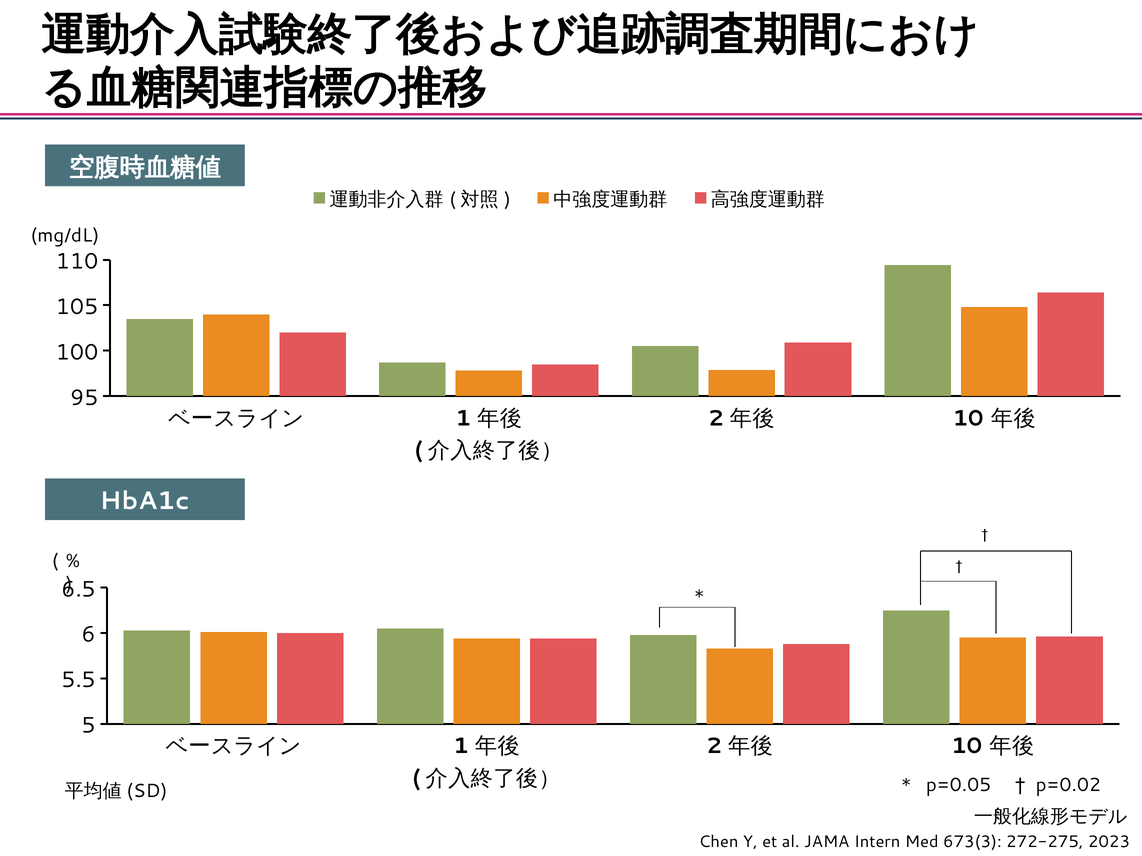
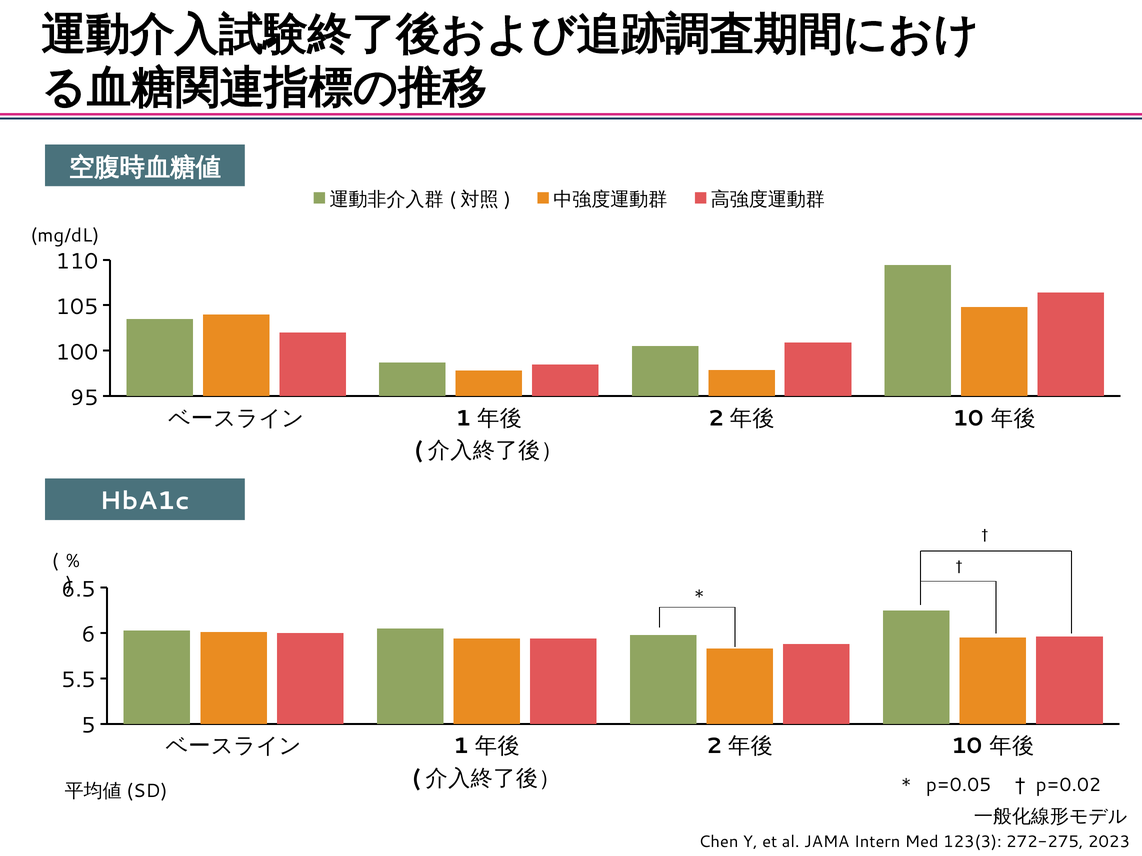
673(3: 673(3 -> 123(3 (972, 842)
